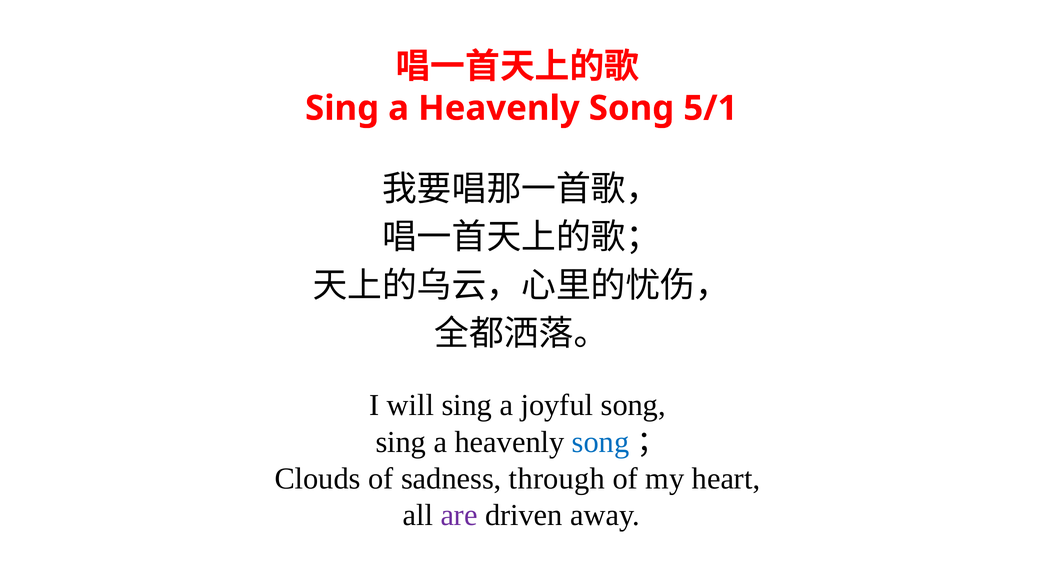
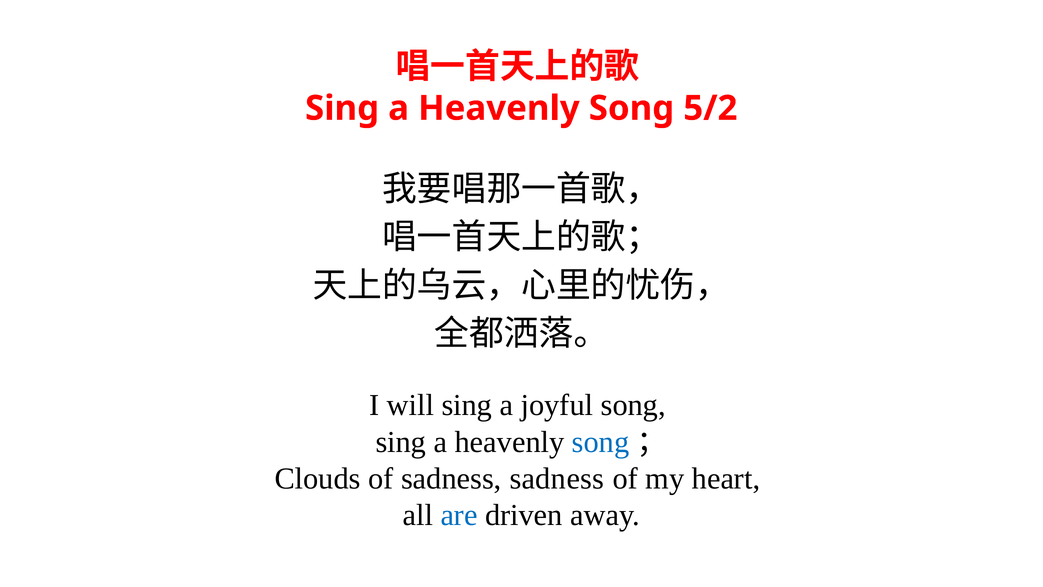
5/1: 5/1 -> 5/2 (710, 108)
sadness through: through -> sadness (557, 478)
are colour: purple -> blue (459, 515)
